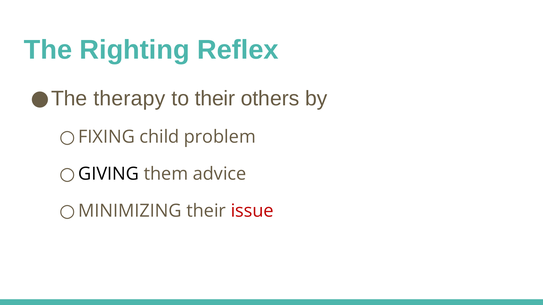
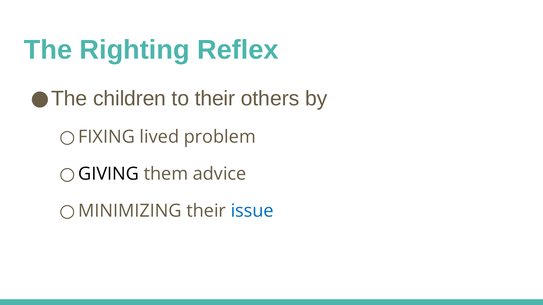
therapy: therapy -> children (130, 99)
child: child -> lived (159, 137)
issue colour: red -> blue (252, 211)
